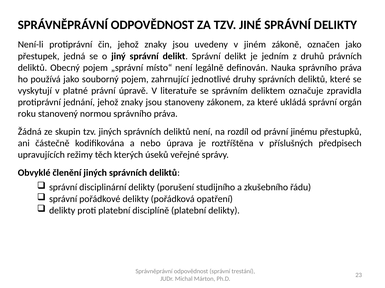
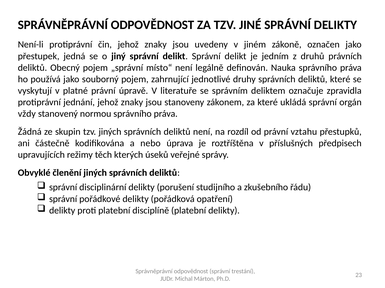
roku: roku -> vždy (27, 114)
jinému: jinému -> vztahu (304, 132)
